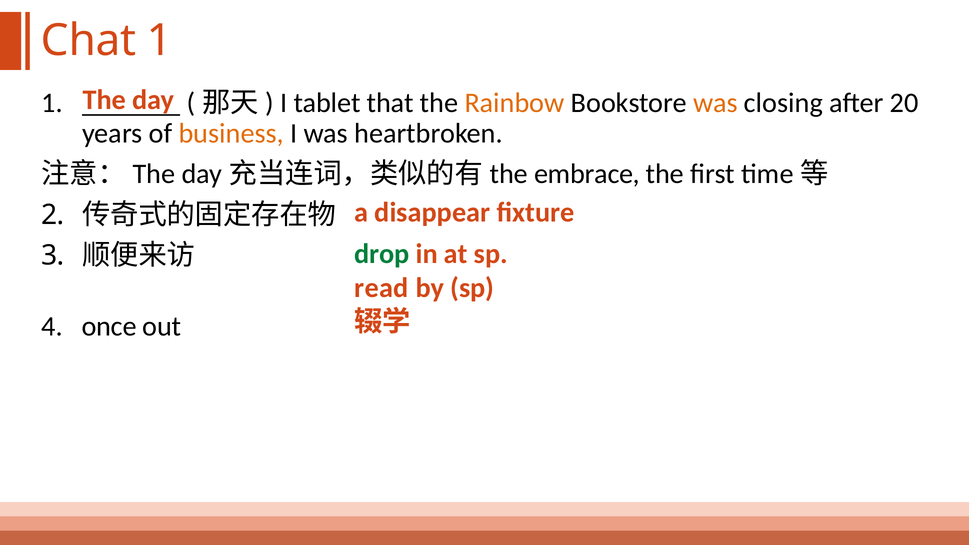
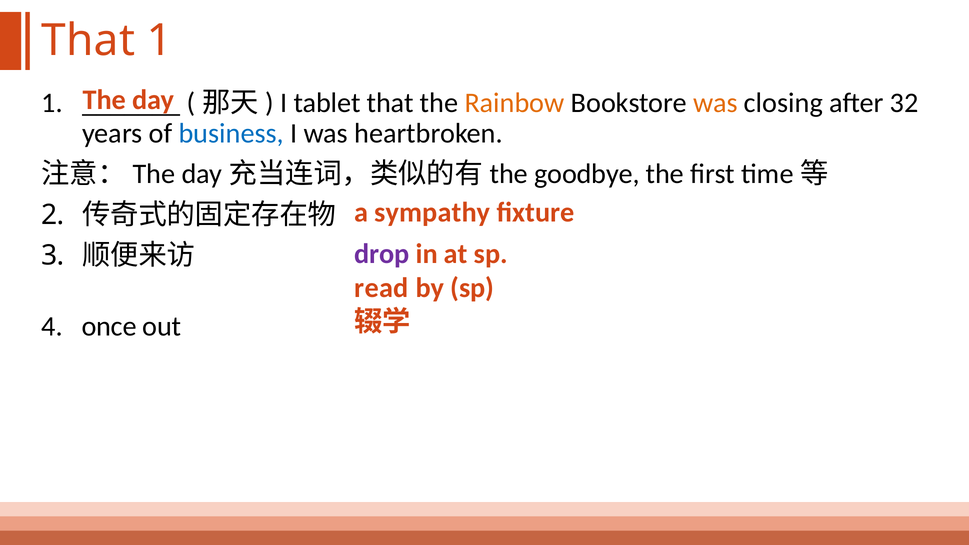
Chat: Chat -> That (88, 41)
20: 20 -> 32 (904, 103)
business colour: orange -> blue (231, 134)
embrace: embrace -> goodbye (587, 174)
disappear: disappear -> sympathy (432, 212)
drop colour: green -> purple (382, 254)
